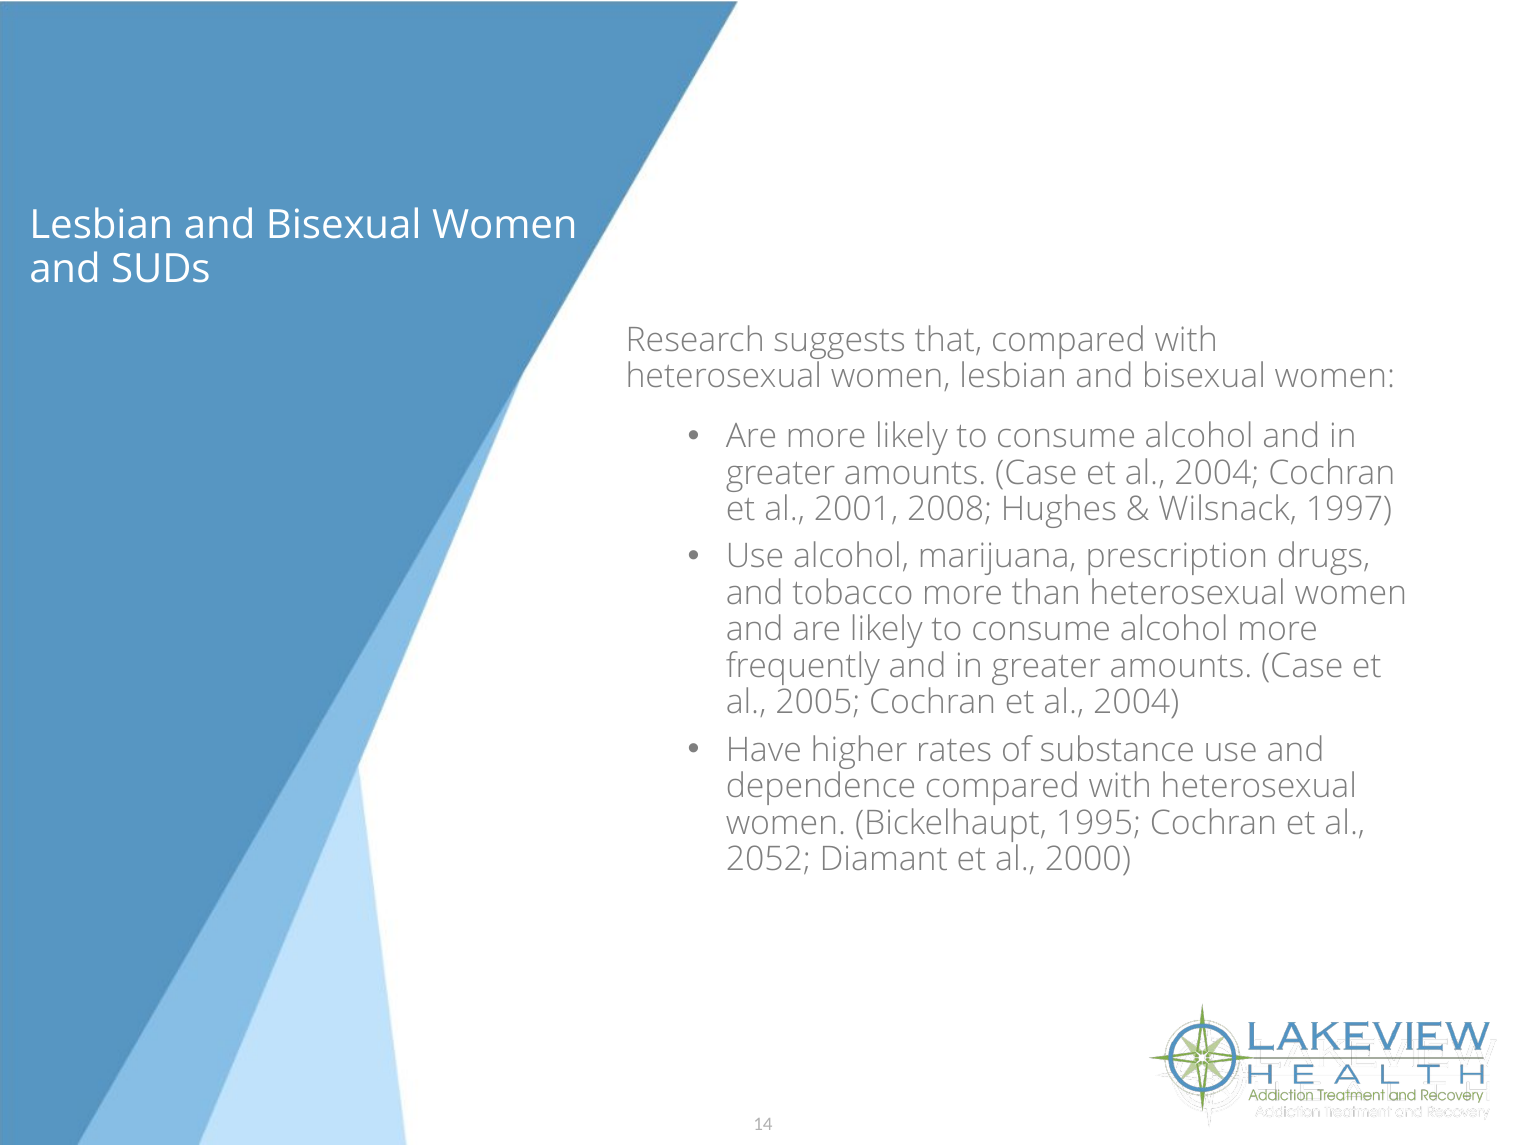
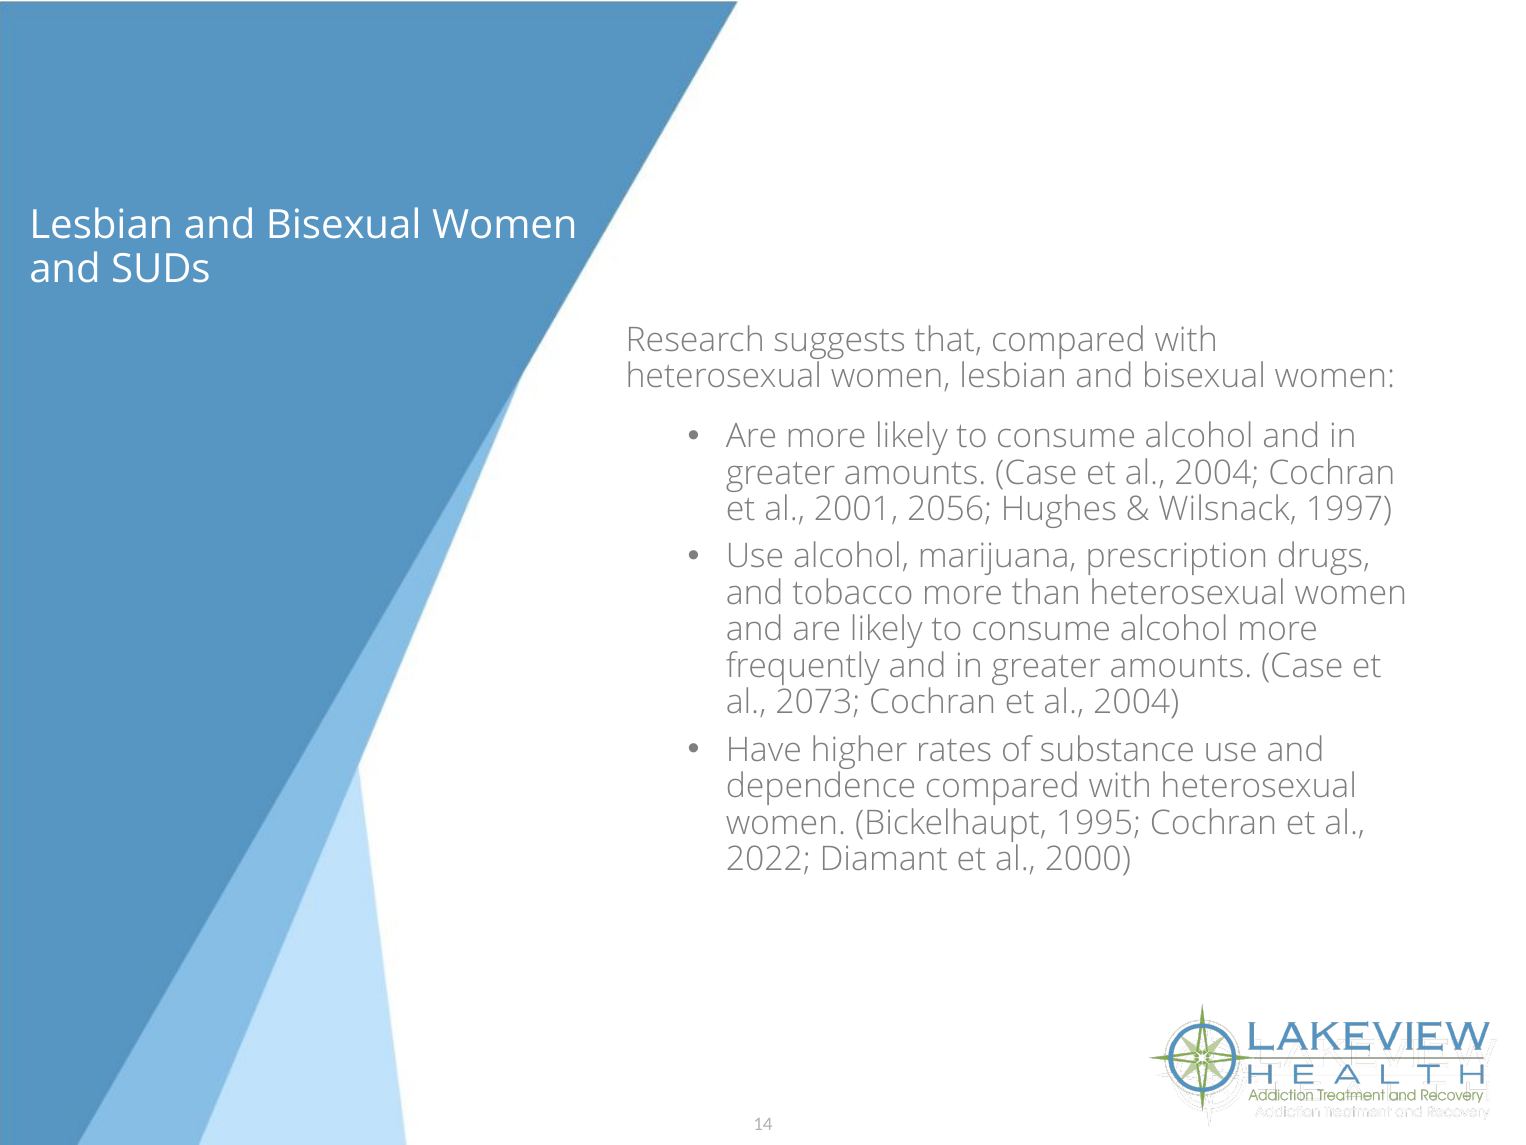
2008: 2008 -> 2056 (950, 509)
2005: 2005 -> 2073 (818, 702)
2052: 2052 -> 2022 (768, 859)
